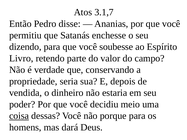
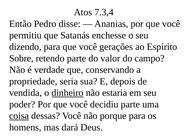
3.1,7: 3.1,7 -> 7.3,4 (104, 12)
soubesse: soubesse -> gerações (116, 47)
Livro: Livro -> Sobre (21, 58)
dinheiro underline: none -> present (68, 93)
decidiu meio: meio -> parte (130, 105)
